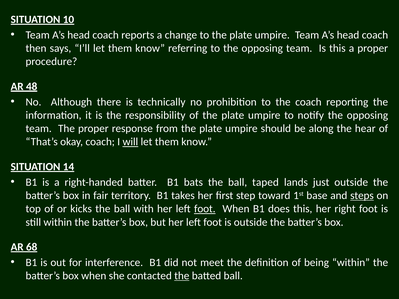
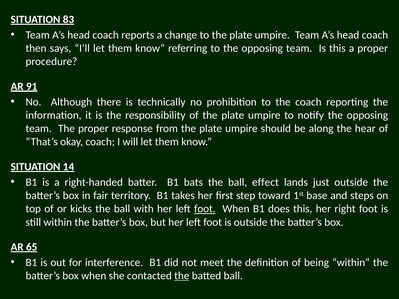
10: 10 -> 83 (68, 19)
48: 48 -> 91 (32, 86)
will underline: present -> none (130, 142)
taped: taped -> effect (265, 182)
steps underline: present -> none (362, 196)
68: 68 -> 65 (32, 247)
